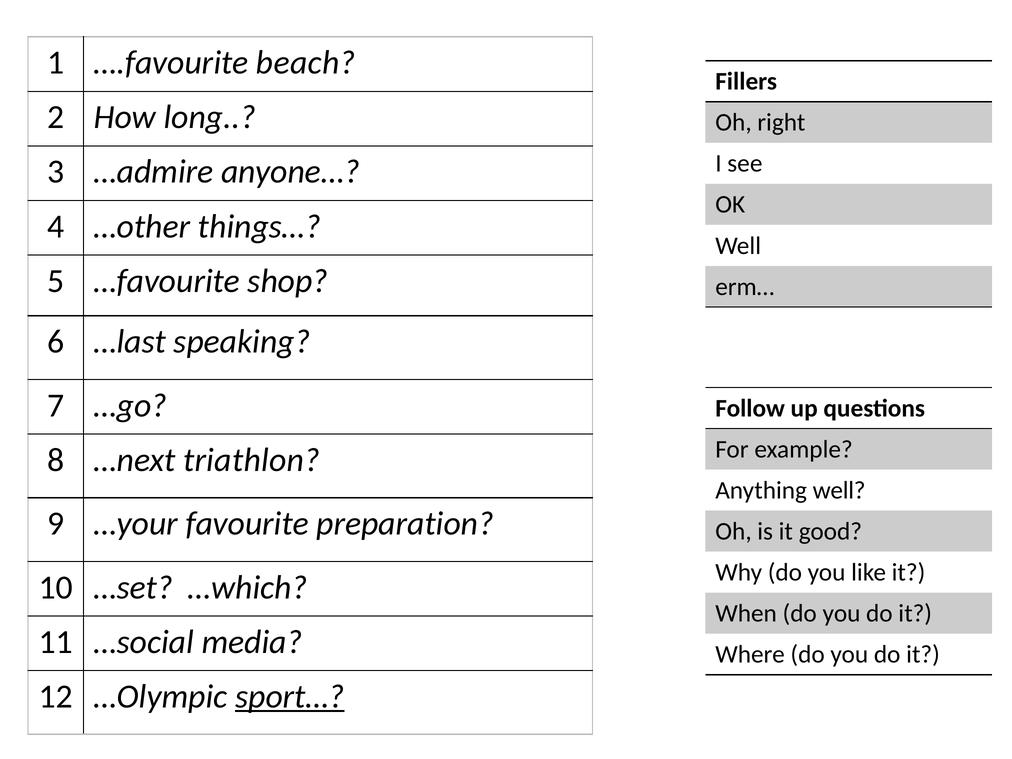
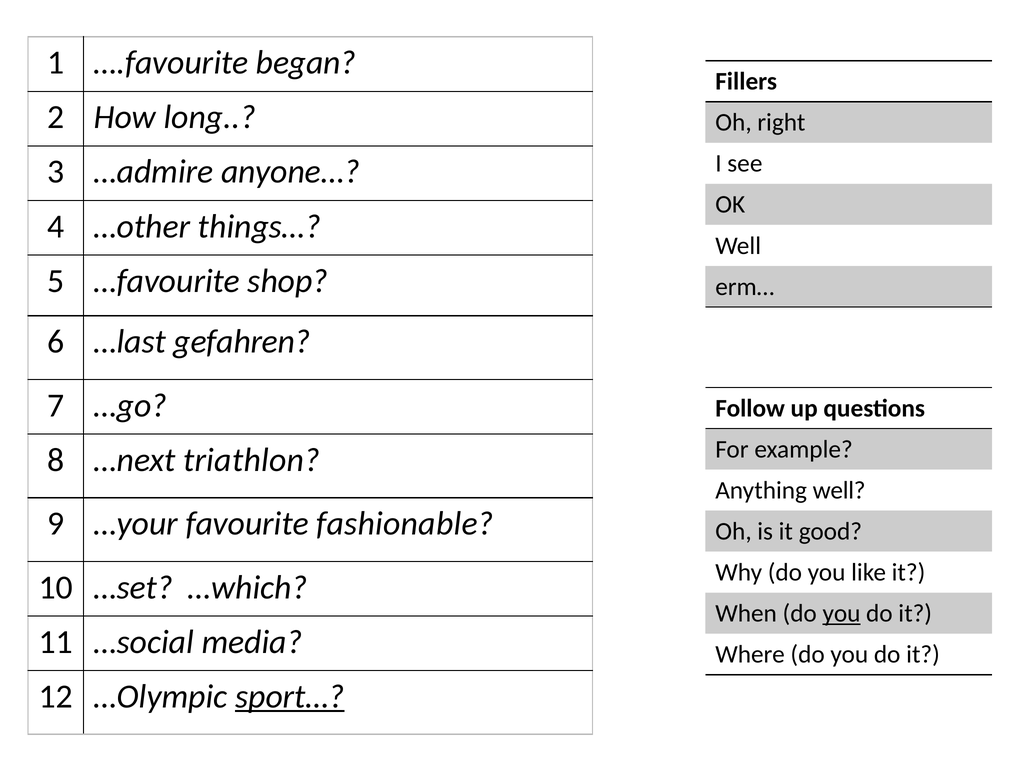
beach: beach -> began (306, 63)
speaking: speaking -> gefahren (242, 342)
preparation: preparation -> fashionable (405, 524)
you underline: none -> present (841, 613)
